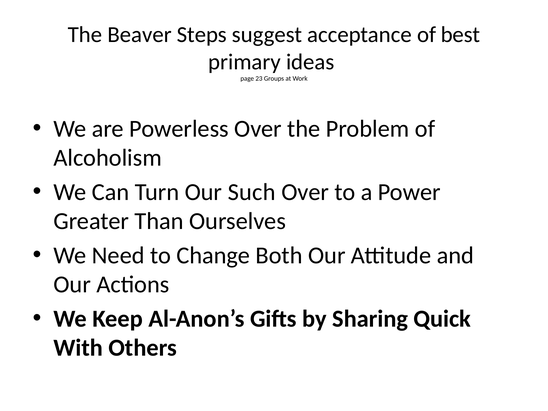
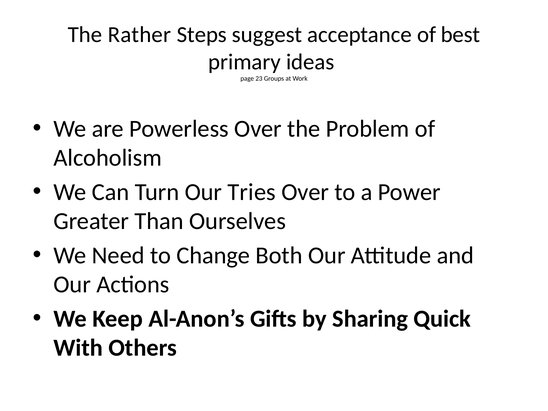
Beaver: Beaver -> Rather (139, 34)
Such: Such -> Tries (252, 192)
